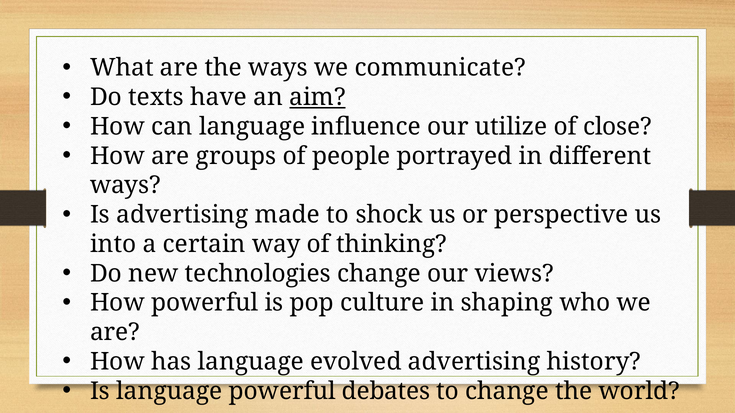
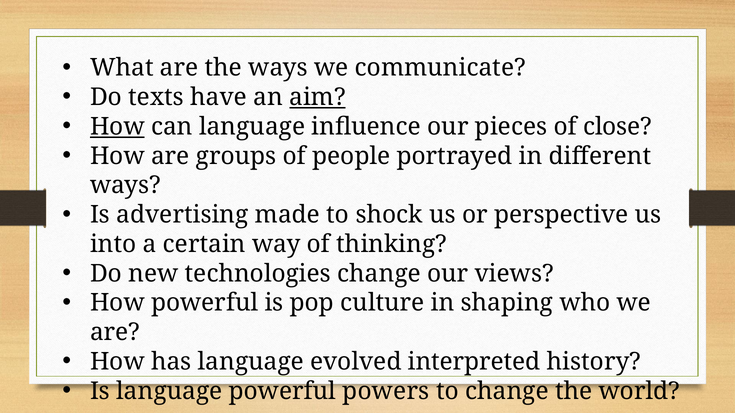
How underline: none -> present (117, 127)
utilize: utilize -> pieces (511, 127)
evolved advertising: advertising -> interpreted (474, 362)
debates: debates -> powers (386, 391)
